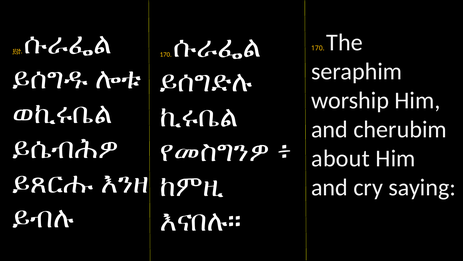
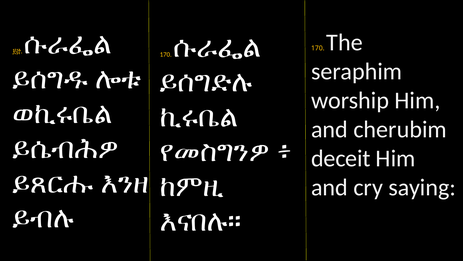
about: about -> deceit (341, 158)
